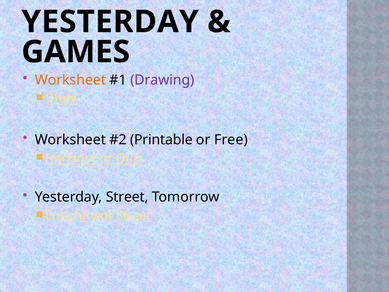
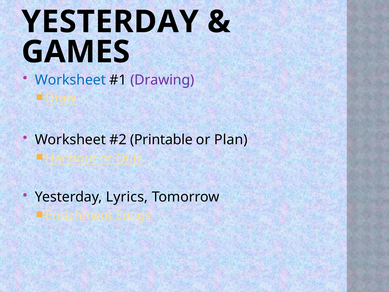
Worksheet colour: orange -> blue (70, 80)
Free: Free -> Plan (231, 140)
Yesterday Street: Street -> Lyrics (127, 197)
Street: Street -> Songs (133, 215)
